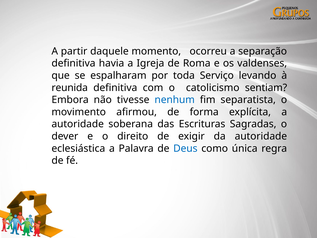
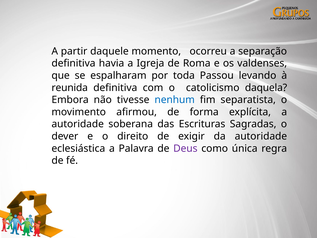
Serviço: Serviço -> Passou (217, 75)
sentiam: sentiam -> daquela (266, 88)
Deus colour: blue -> purple (185, 148)
